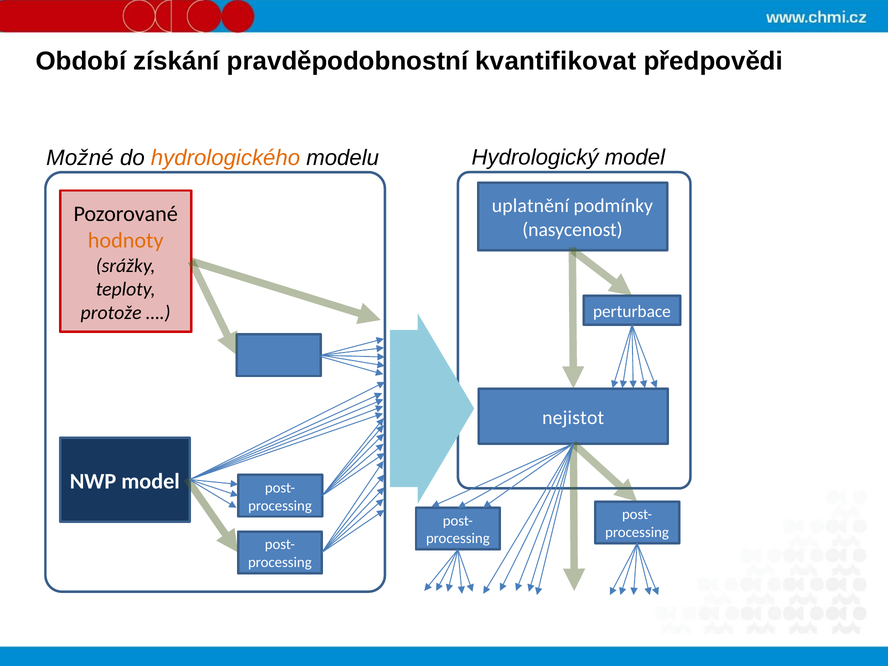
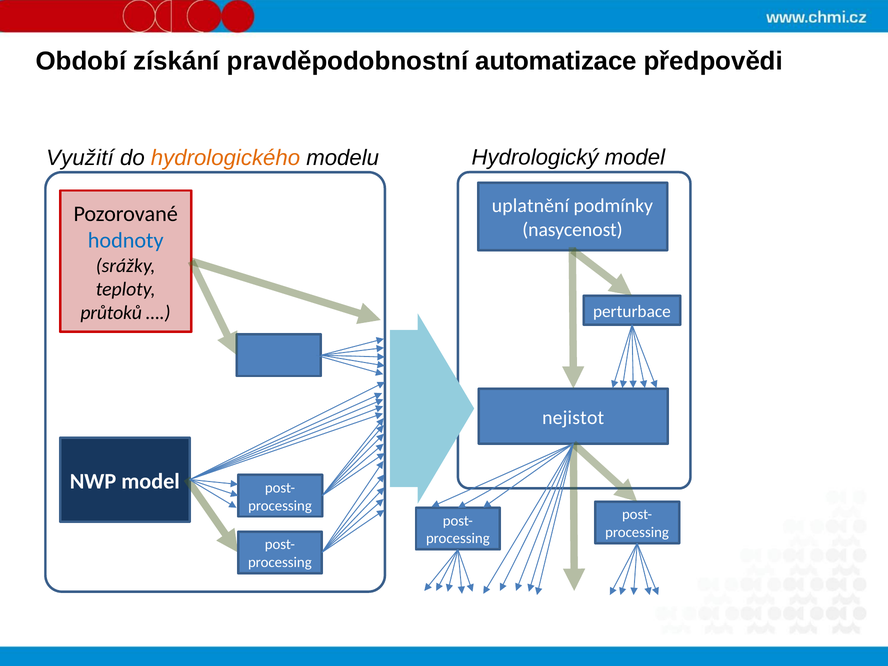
kvantifikovat: kvantifikovat -> automatizace (556, 61)
Možné: Možné -> Využití (80, 158)
hodnoty colour: orange -> blue (126, 241)
protože: protože -> průtoků (111, 313)
